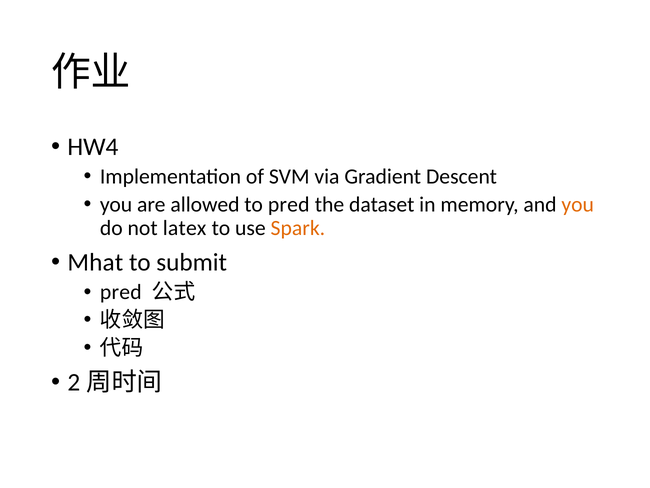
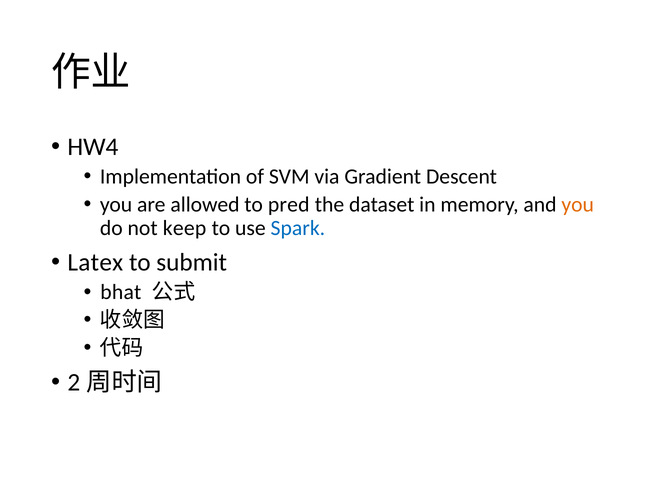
latex: latex -> keep (185, 228)
Spark colour: orange -> blue (298, 228)
Mhat: Mhat -> Latex (95, 262)
pred: pred -> bhat (121, 292)
